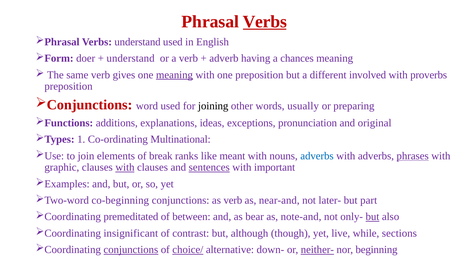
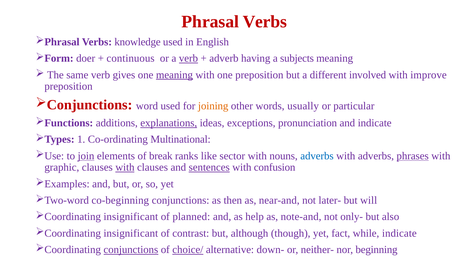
Verbs underline: present -> none (265, 22)
Verbs understand: understand -> knowledge (138, 42)
understand: understand -> continuous (131, 58)
verb underline: none -> present (188, 58)
chances: chances -> subjects (297, 58)
proverbs: proverbs -> improve (429, 75)
joining colour: black -> orange (213, 106)
preparing: preparing -> particular (354, 106)
explanations underline: none -> present (169, 123)
and original: original -> indicate (375, 123)
join underline: none -> present (86, 156)
meant: meant -> sector (232, 156)
important: important -> confusion (275, 168)
as verb: verb -> then (233, 201)
part: part -> will (369, 201)
premeditated: premeditated -> insignificant (131, 217)
between: between -> planned (191, 217)
bear: bear -> help (255, 217)
but underline: present -> none (372, 217)
live: live -> fact (341, 233)
while sections: sections -> indicate (399, 233)
neither- underline: present -> none (317, 250)
